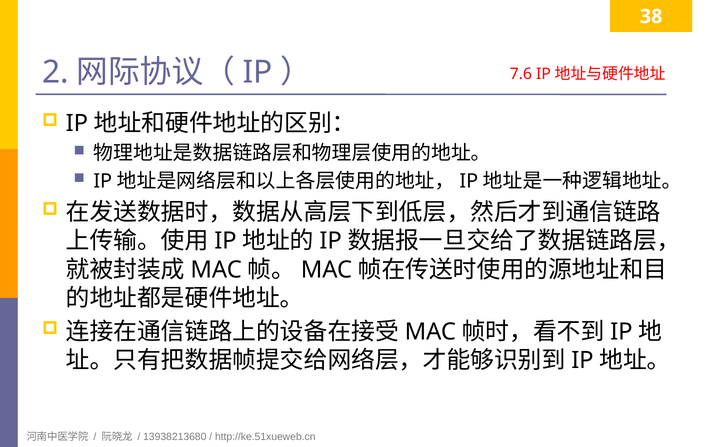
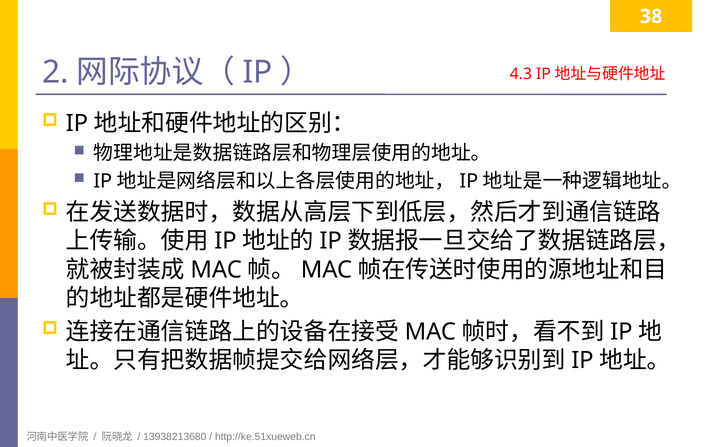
7.6: 7.6 -> 4.3 (521, 74)
